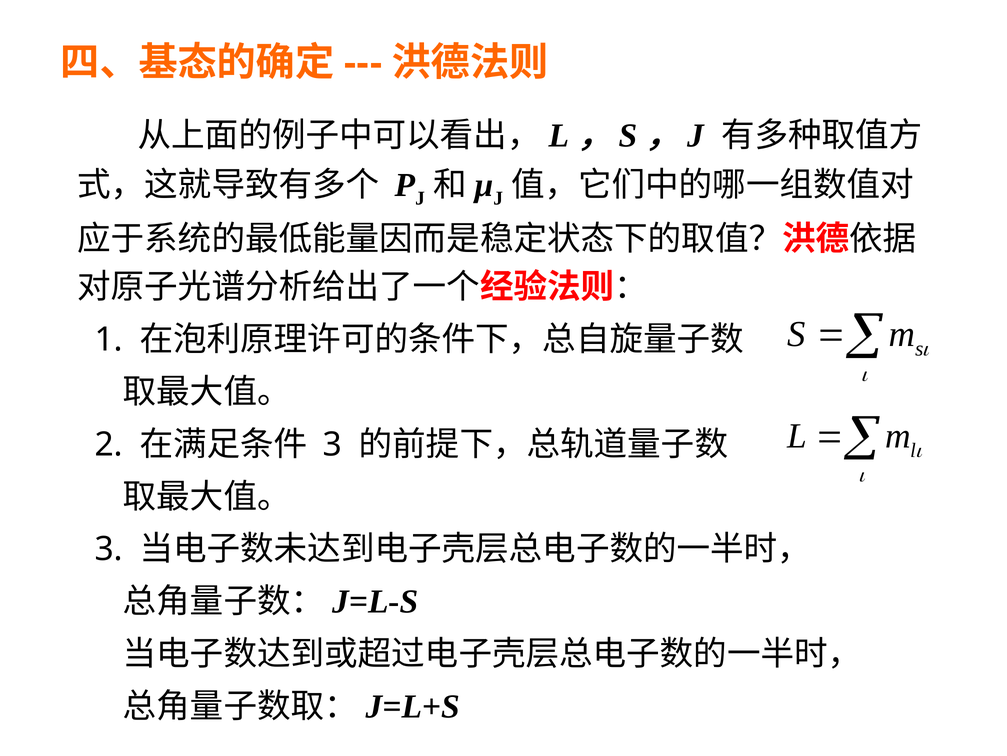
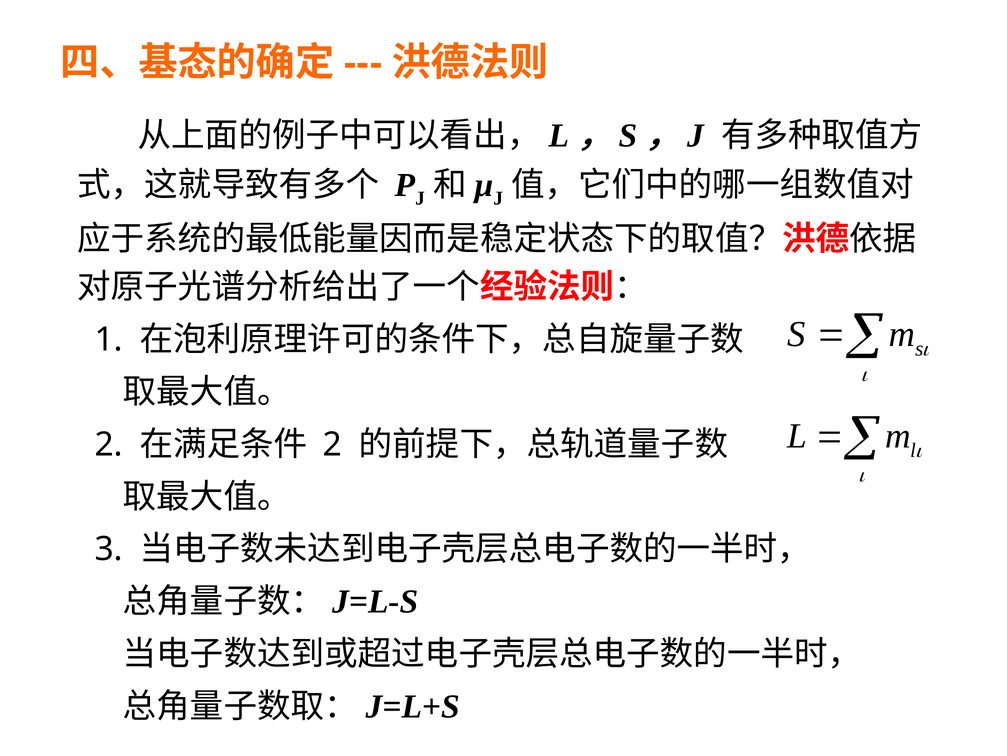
3: 3 -> 2 (333, 444)
